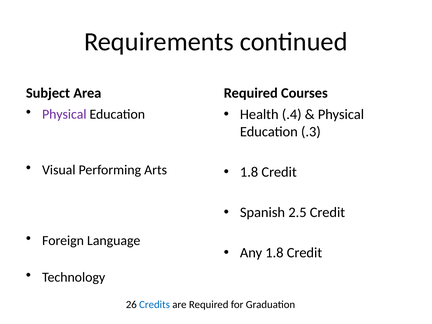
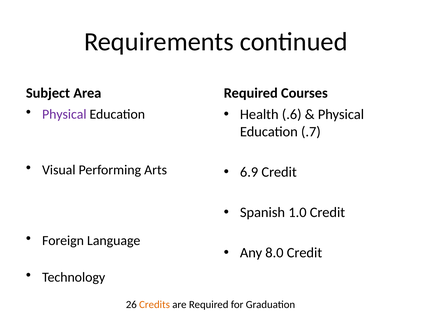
.4: .4 -> .6 (292, 115)
.3: .3 -> .7 (311, 132)
1.8: 1.8 -> 6.9 (249, 172)
2.5: 2.5 -> 1.0 (297, 212)
Any 1.8: 1.8 -> 8.0 (274, 253)
Credits colour: blue -> orange (155, 305)
